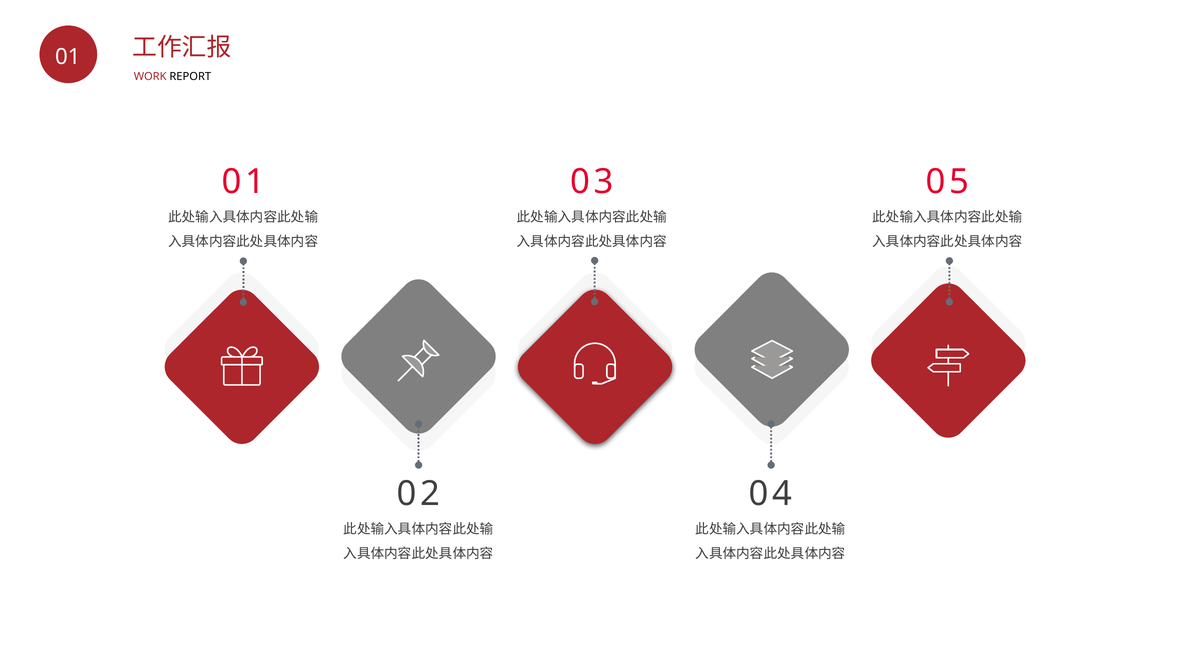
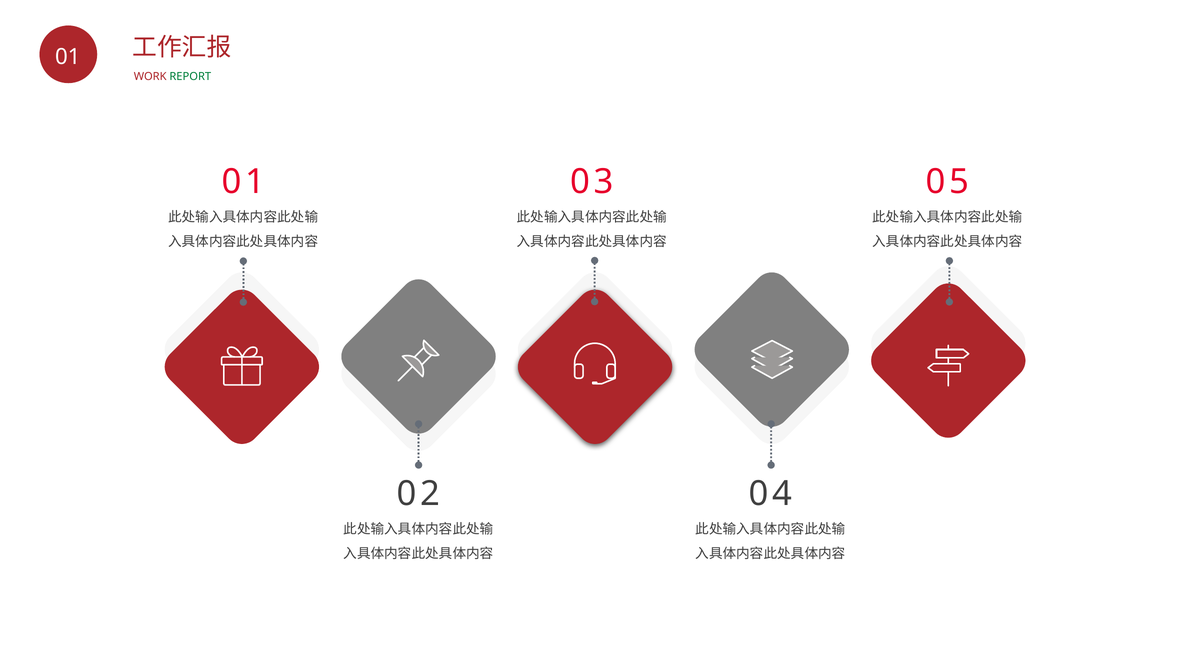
REPORT colour: black -> green (190, 76)
